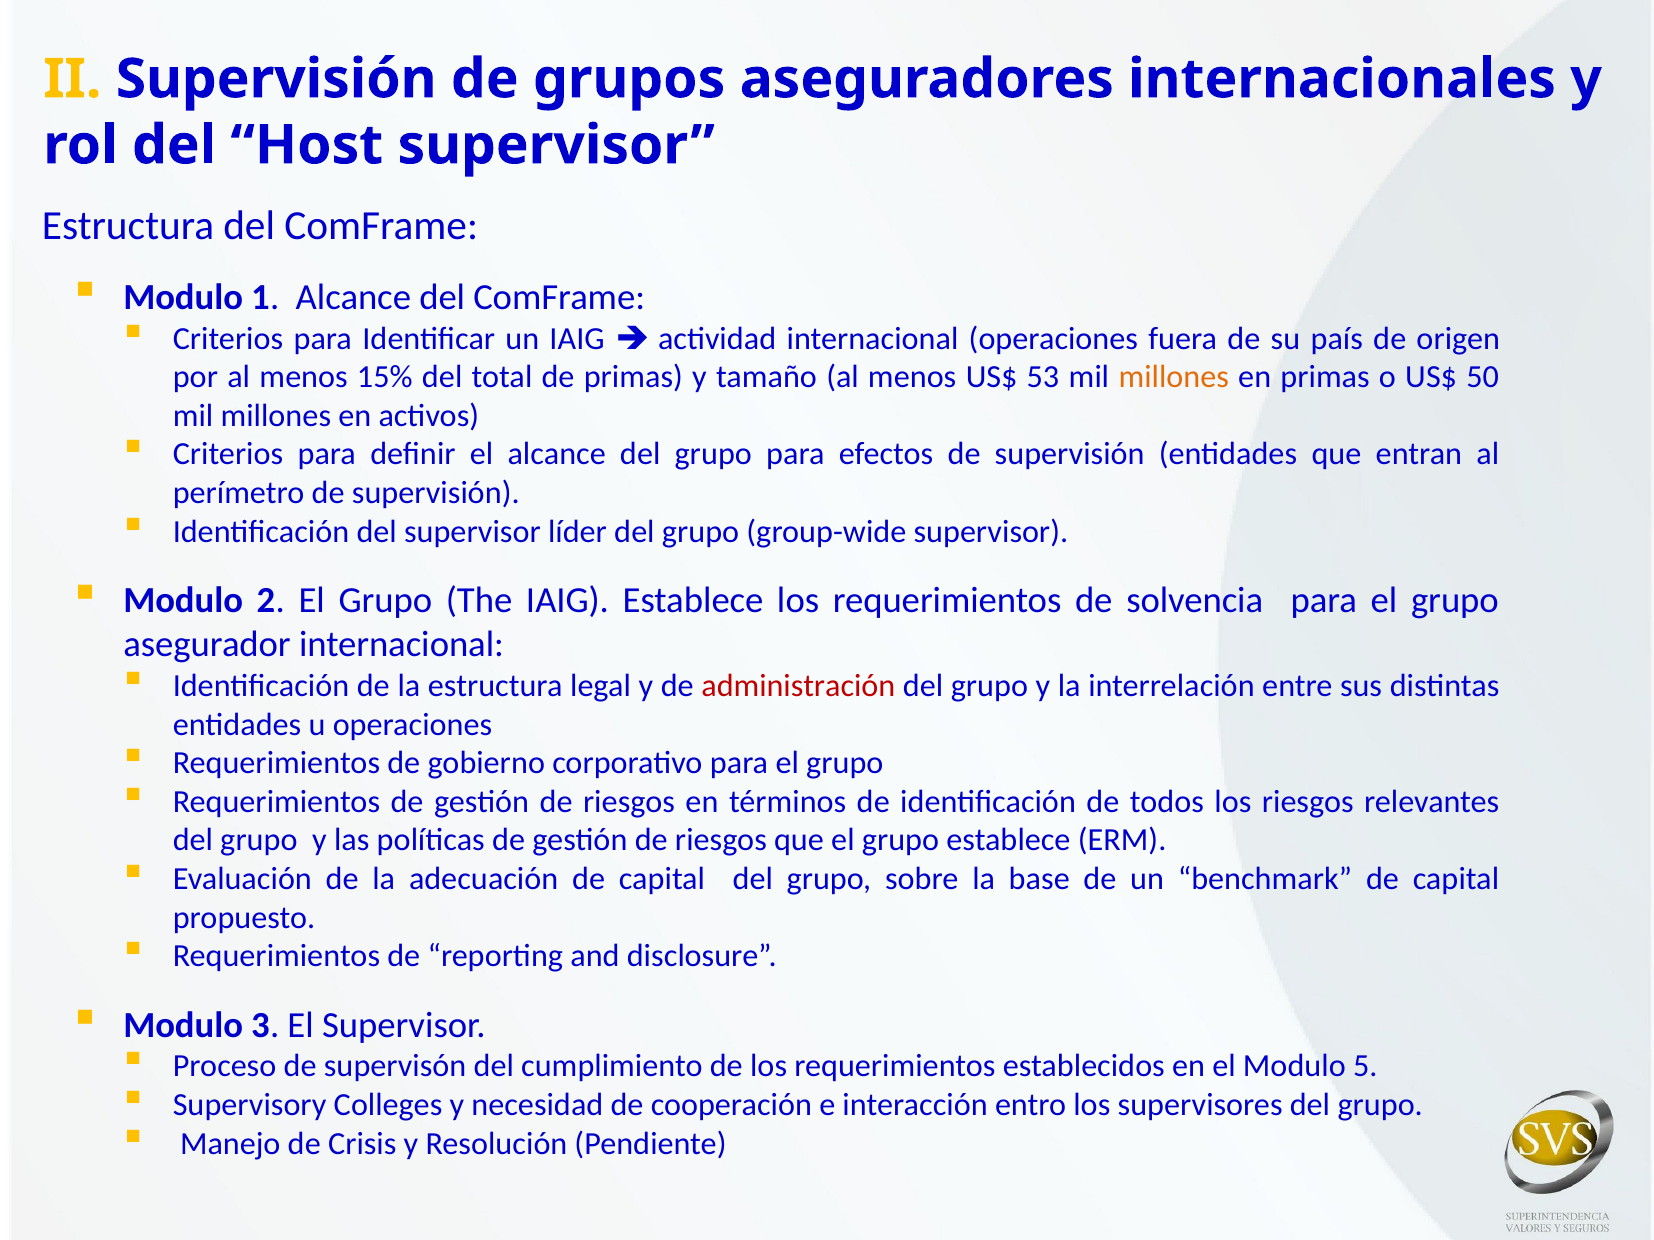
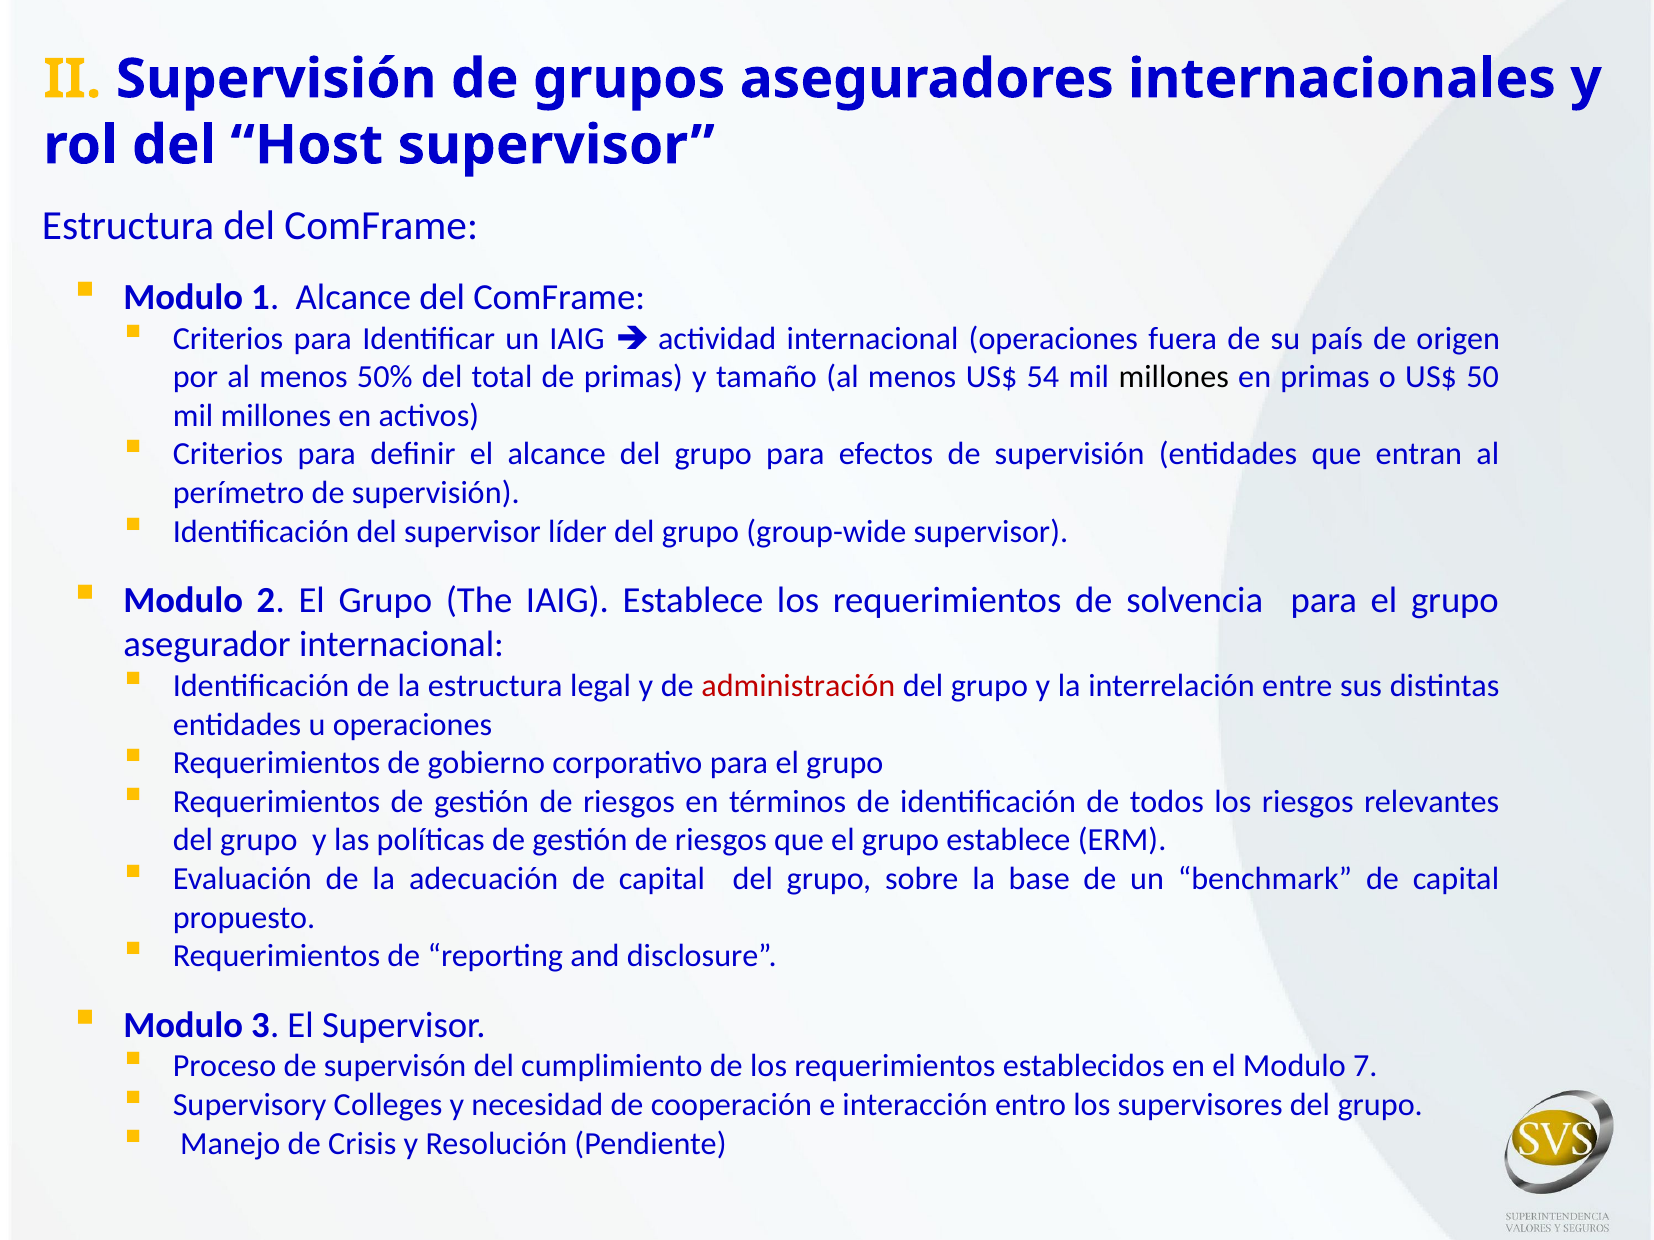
15%: 15% -> 50% (385, 377)
53: 53 -> 54 (1043, 377)
millones colour: orange -> black (1174, 377)
5: 5 -> 7 (1365, 1067)
